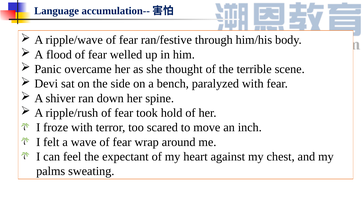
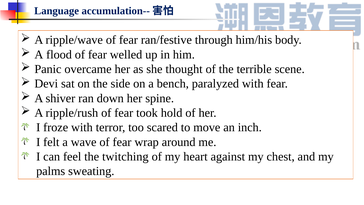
expectant: expectant -> twitching (125, 156)
